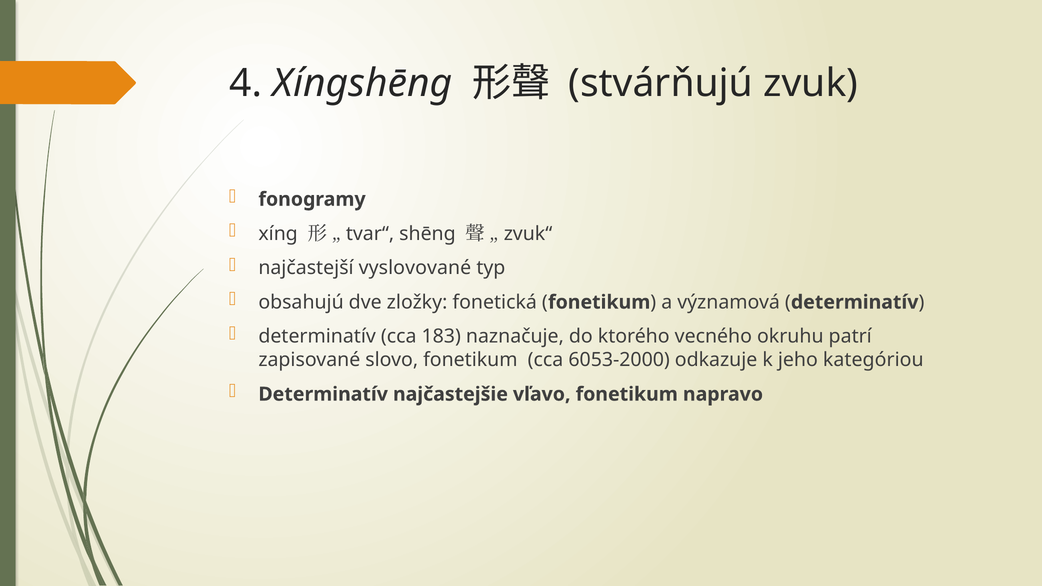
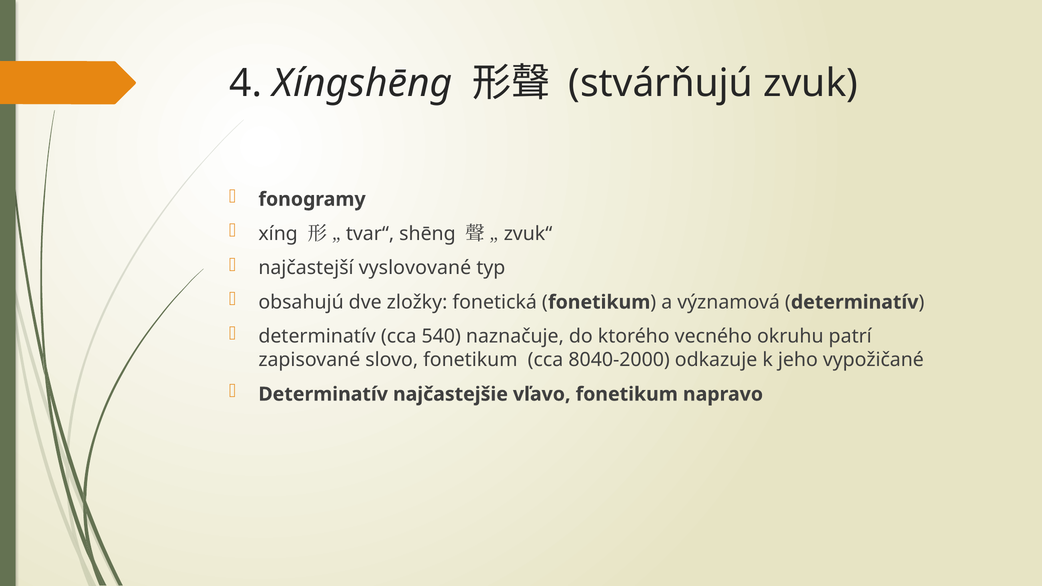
183: 183 -> 540 (441, 337)
6053-2000: 6053-2000 -> 8040-2000 (619, 360)
kategóriou: kategóriou -> vypožičané (873, 360)
